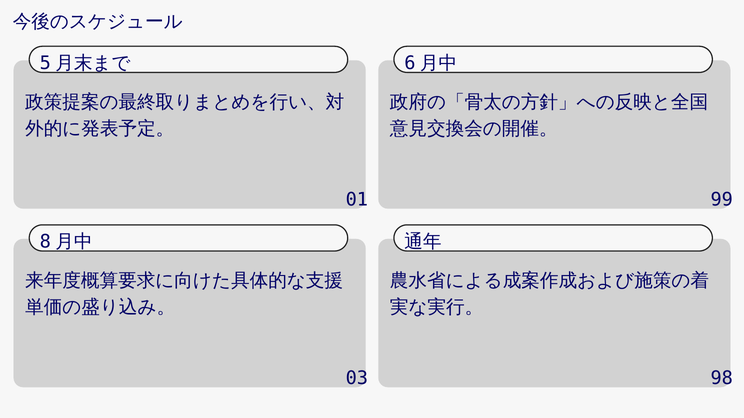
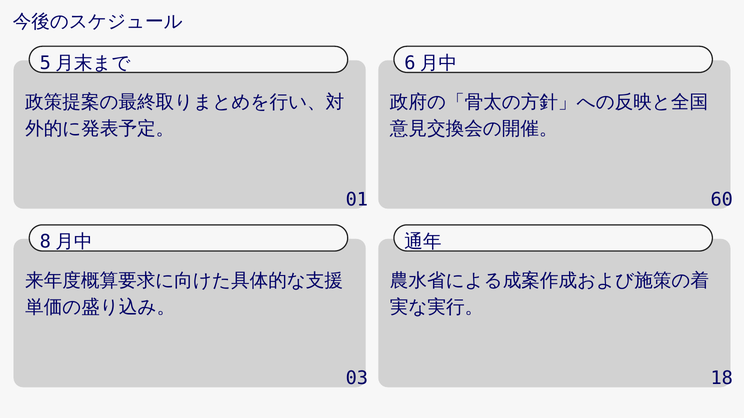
99: 99 -> 60 (722, 200)
98: 98 -> 18 (722, 378)
